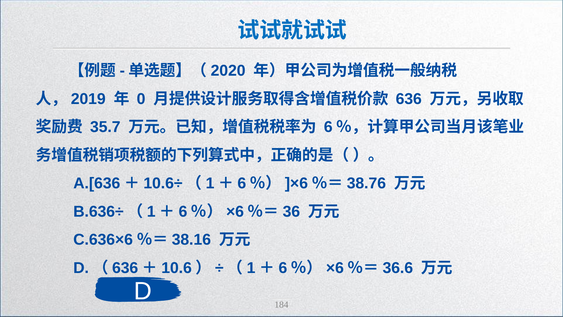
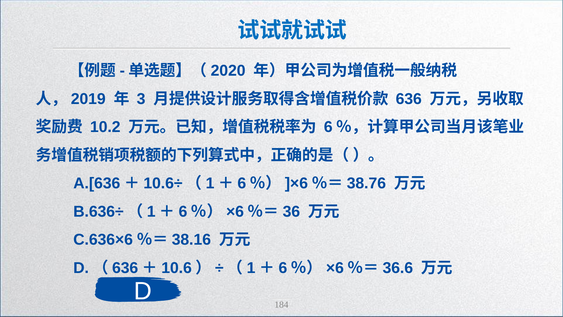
0: 0 -> 3 (141, 99)
35.7: 35.7 -> 10.2 (105, 127)
